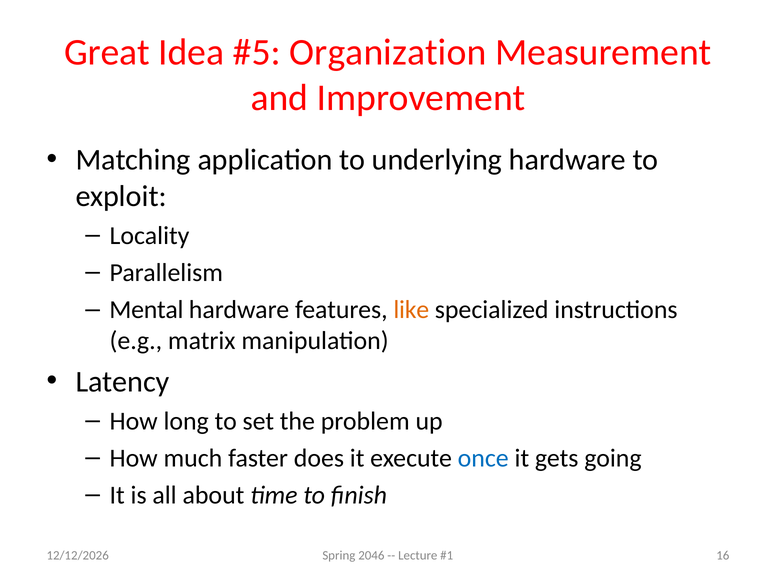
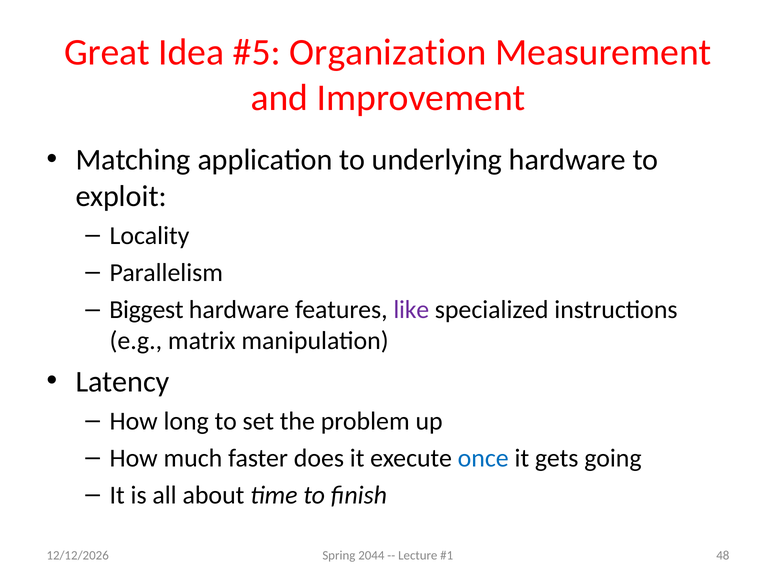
Mental: Mental -> Biggest (146, 310)
like colour: orange -> purple (411, 310)
2046: 2046 -> 2044 (371, 556)
16: 16 -> 48 (723, 556)
